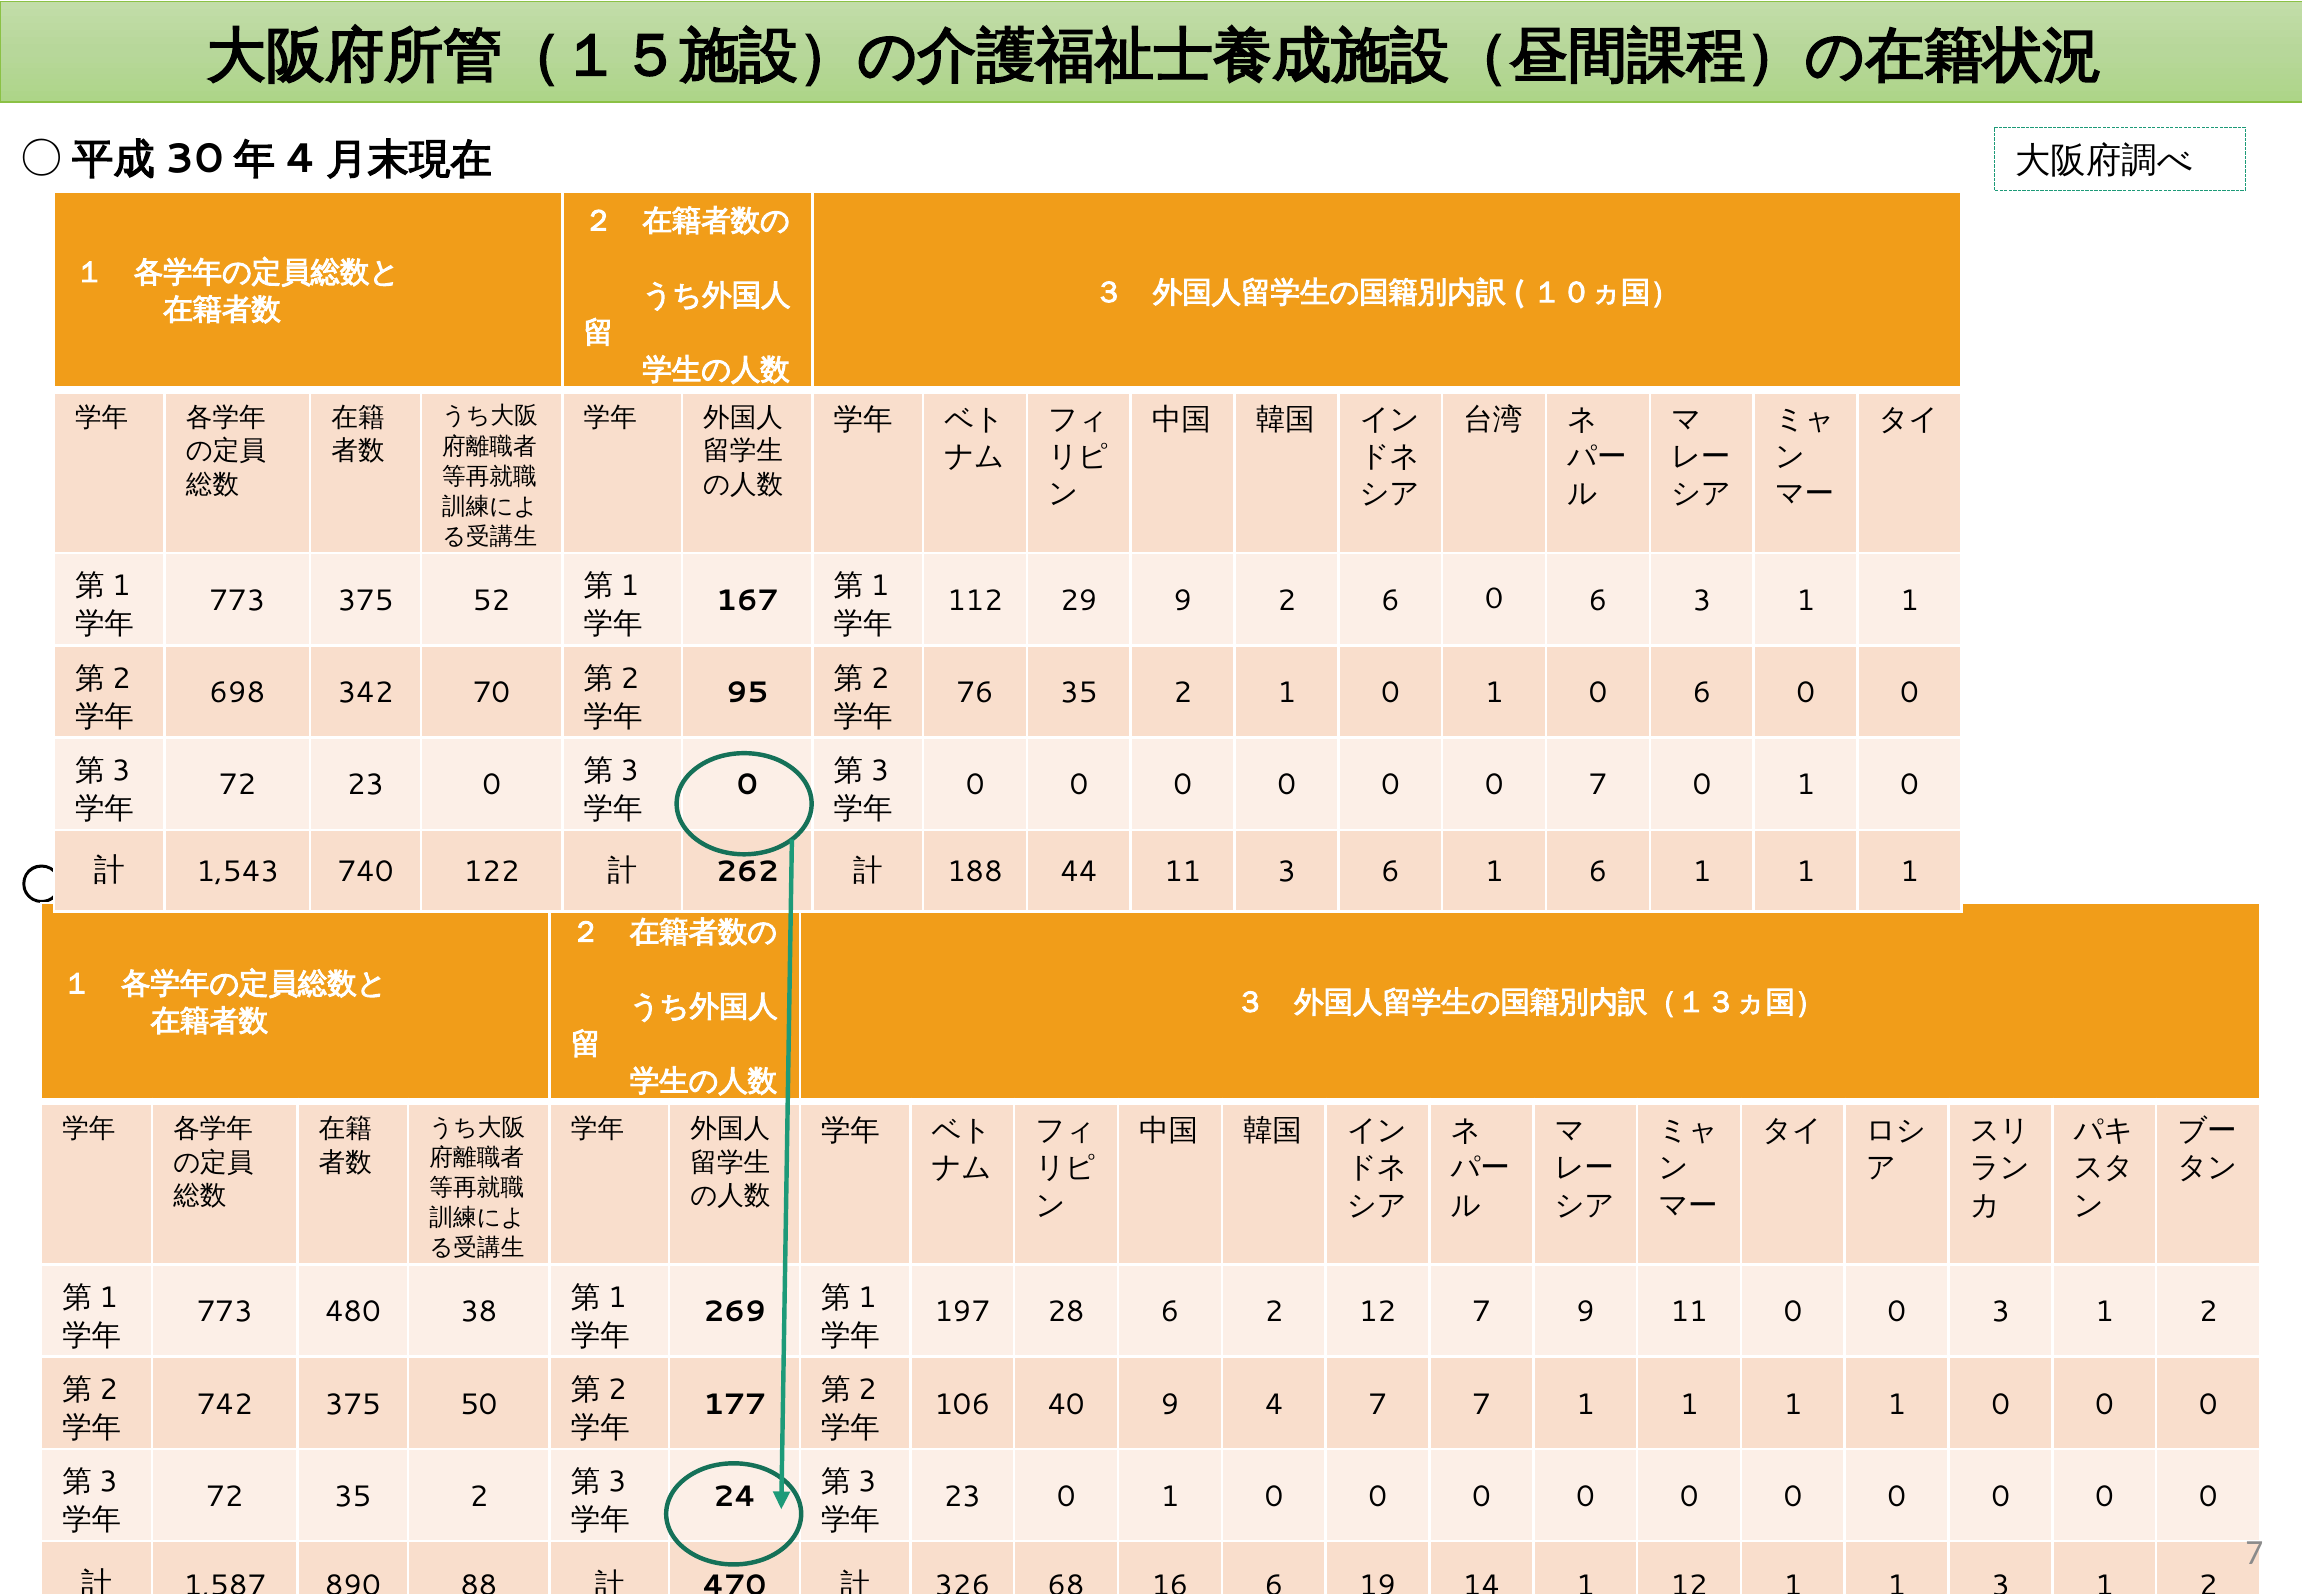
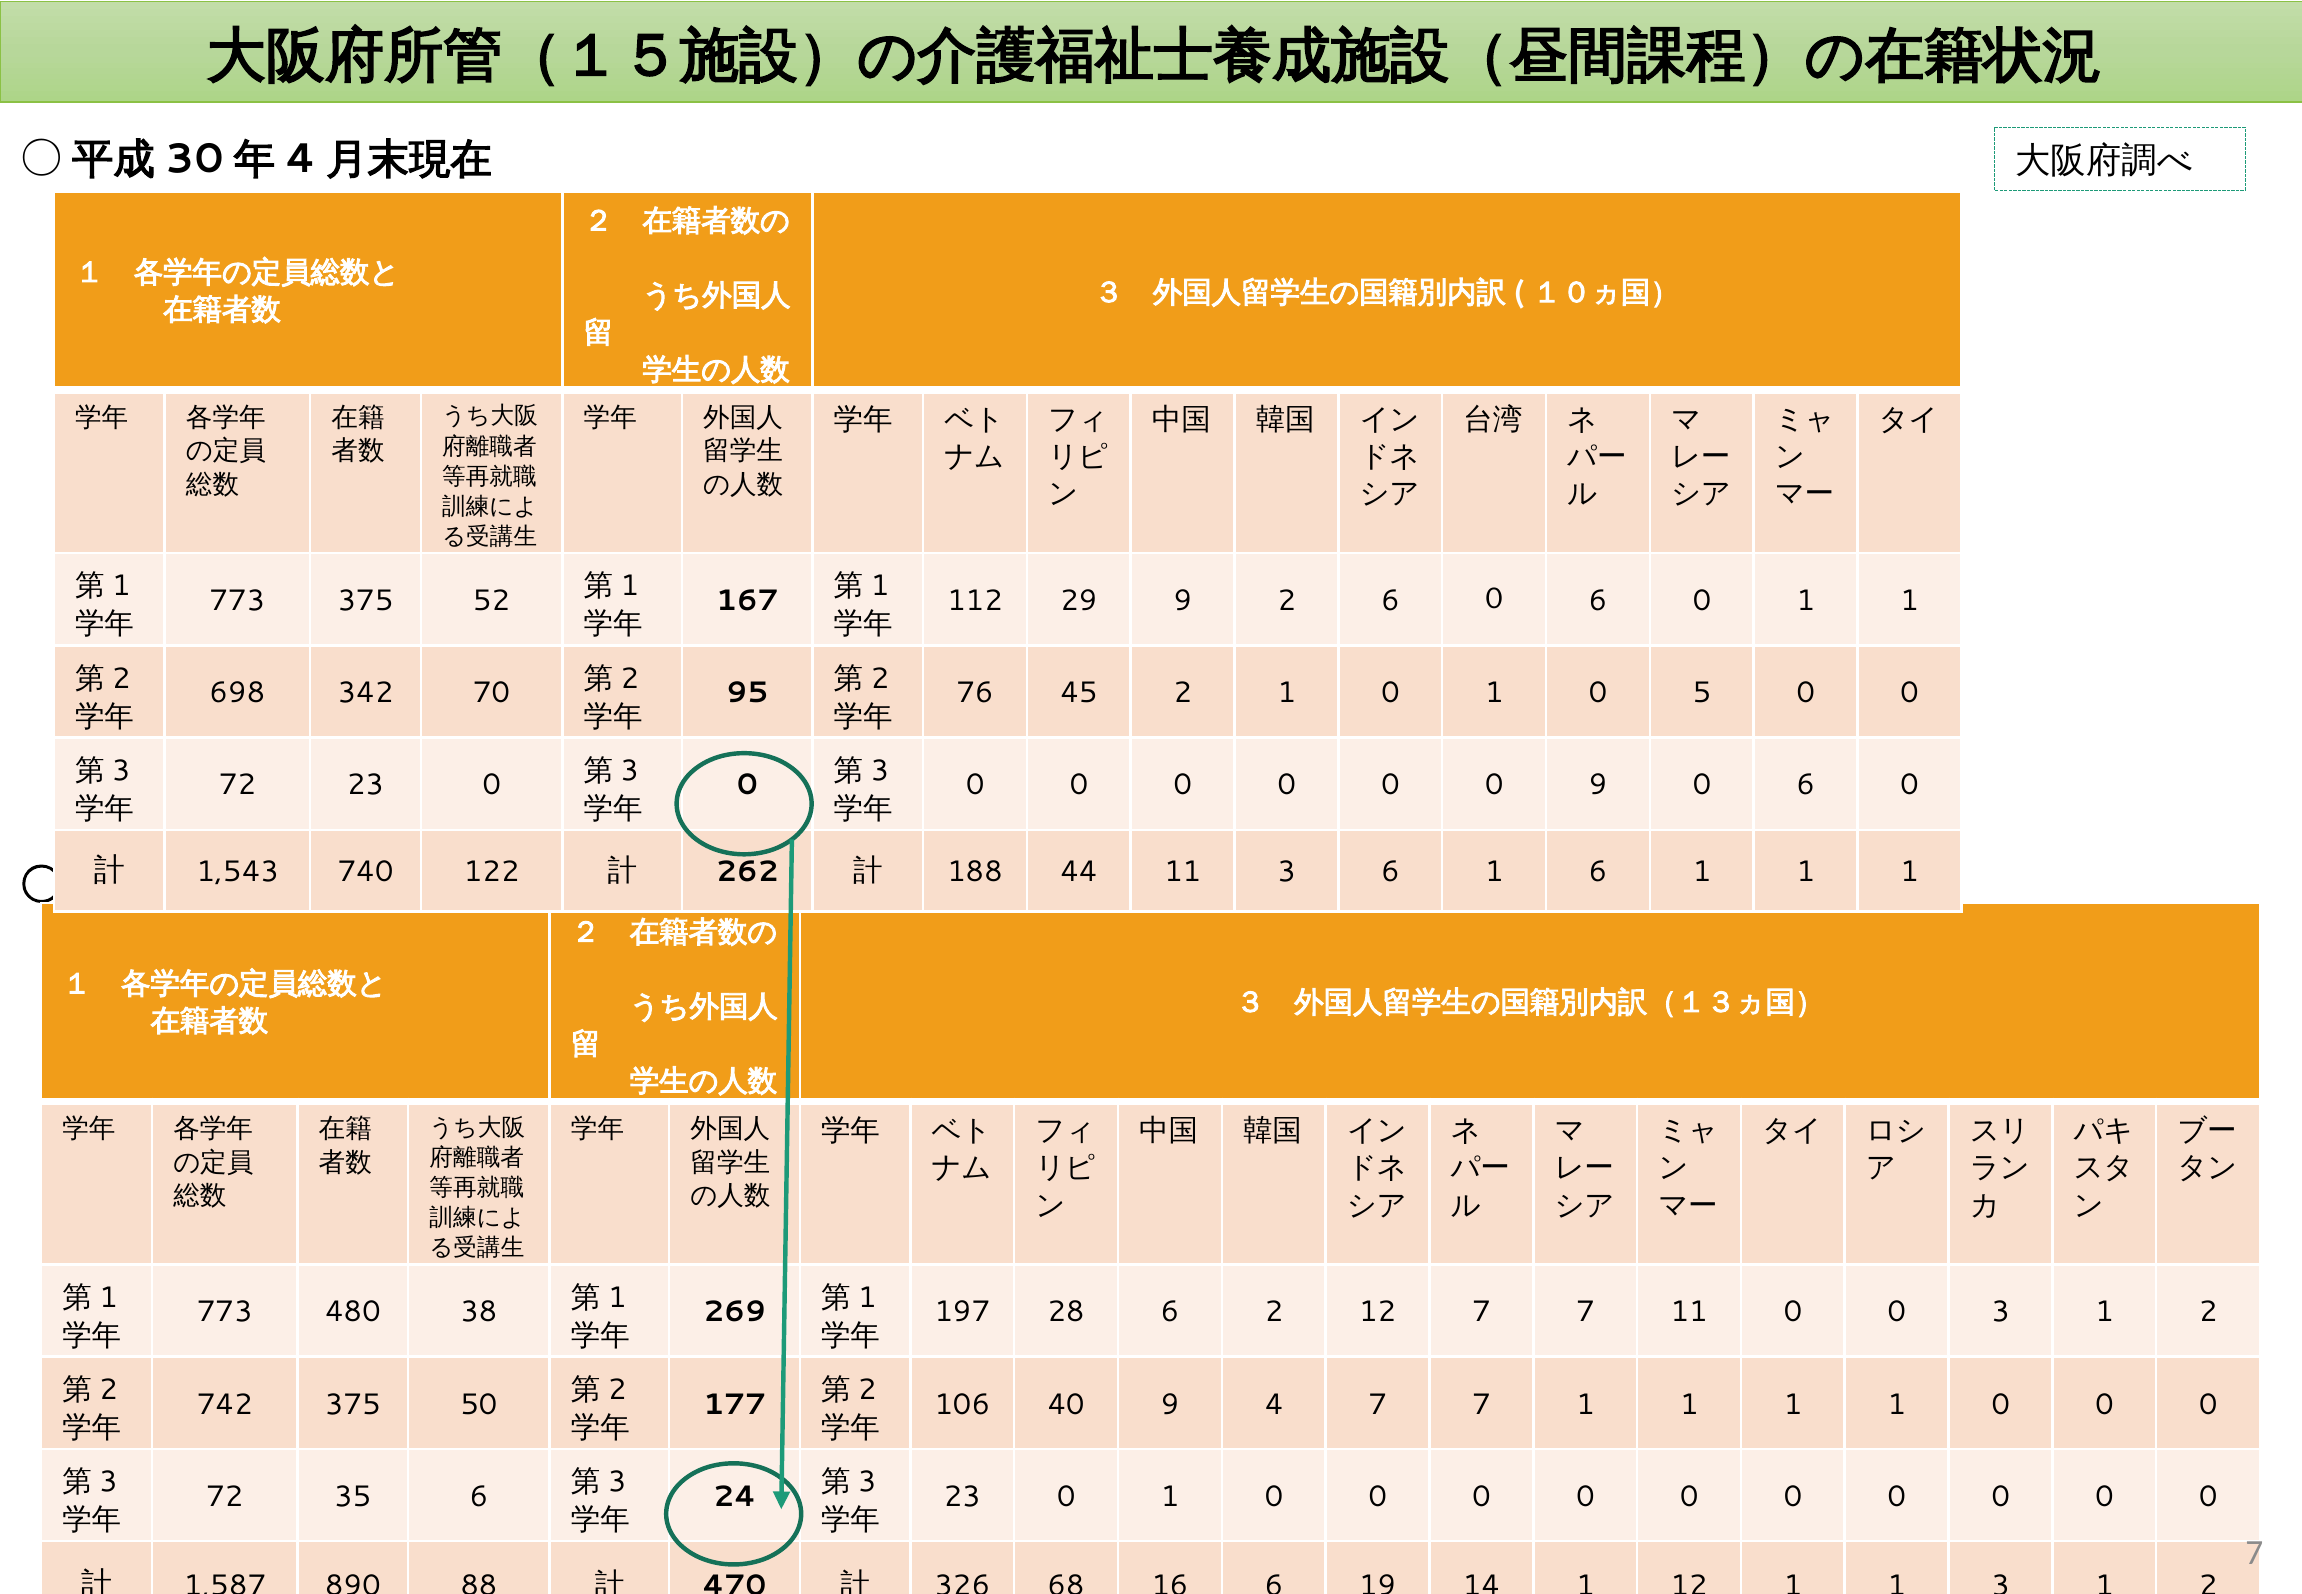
０ 6 3: 3 -> 0 (1702, 601)
76 35: 35 -> 45 (1079, 693)
0 6: 6 -> 5 (1702, 693)
0 7: 7 -> 9 (1598, 785)
1: 1 -> 6 (1806, 785)
12 7 9: 9 -> 7 (1585, 1312)
72 35 2: 2 -> 6 (479, 1496)
